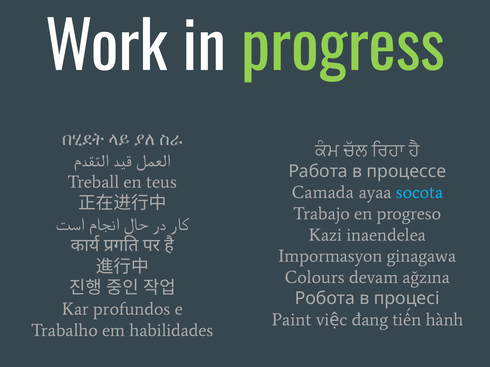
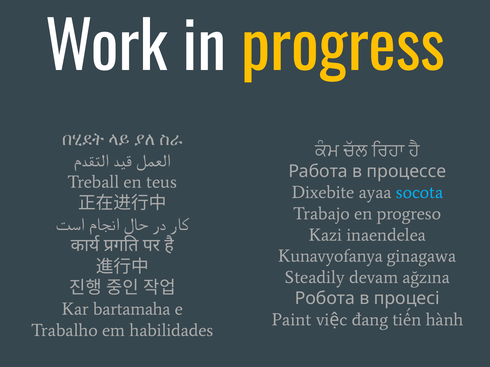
progress colour: light green -> yellow (343, 49)
Camada: Camada -> Dixebite (323, 193)
Impormasyon: Impormasyon -> Kunavyofanya (331, 256)
Colours: Colours -> Steadily (315, 278)
profundos: profundos -> bartamaha (132, 309)
